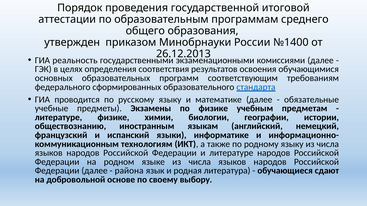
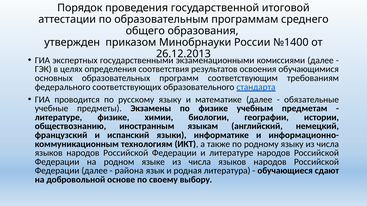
реальность: реальность -> экспертных (75, 60)
сформированных: сформированных -> соответствующих (127, 87)
